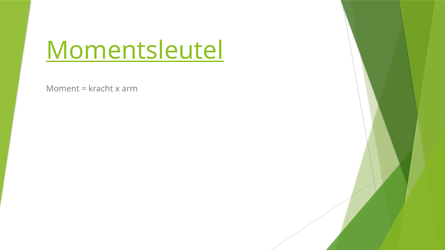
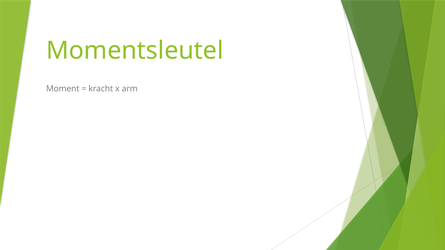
Momentsleutel underline: present -> none (135, 51)
